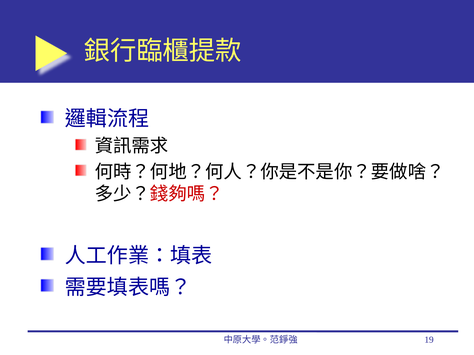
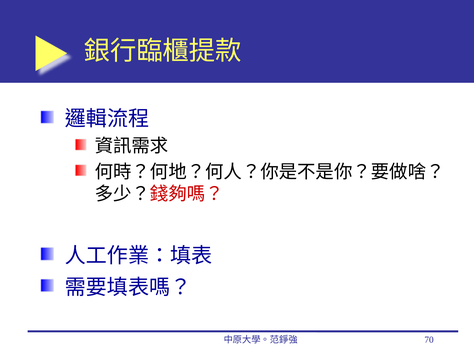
19: 19 -> 70 (429, 340)
